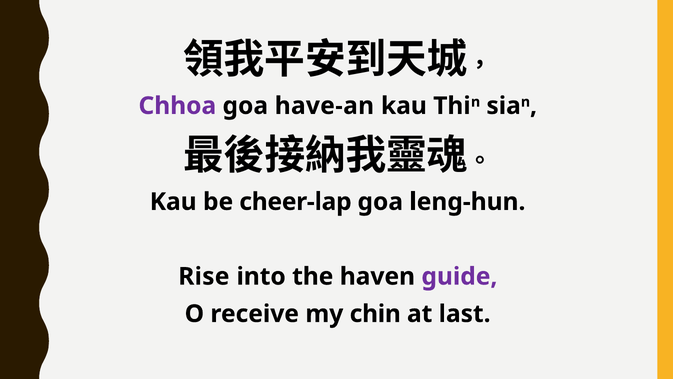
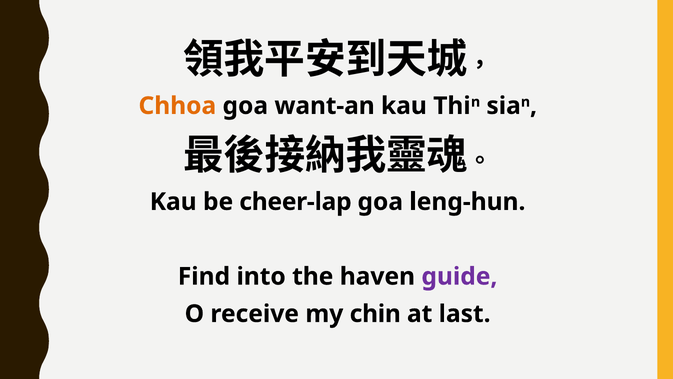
Chhoa colour: purple -> orange (177, 106)
have-an: have-an -> want-an (325, 106)
Rise: Rise -> Find (204, 276)
